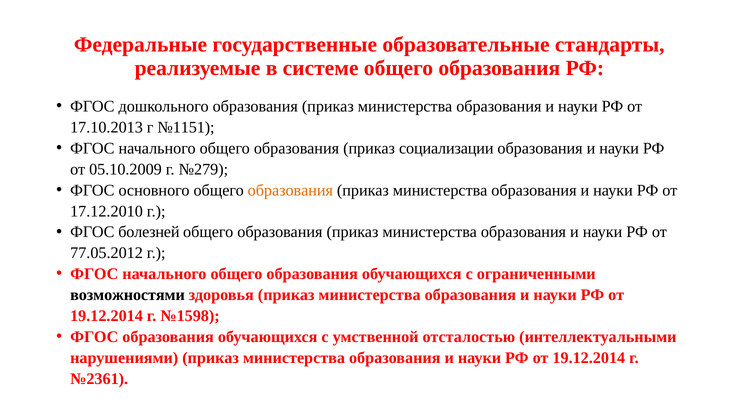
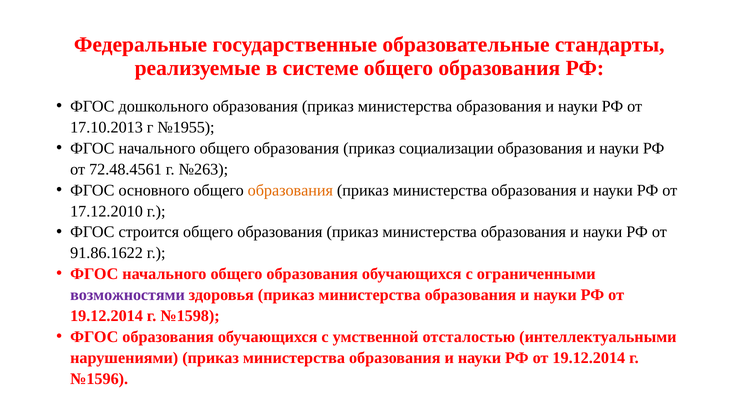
№1151: №1151 -> №1955 (186, 127)
05.10.2009: 05.10.2009 -> 72.48.4561 (125, 169)
№279: №279 -> №263 (203, 169)
болезней: болезней -> строится (149, 232)
77.05.2012: 77.05.2012 -> 91.86.1622 (107, 253)
возможностями colour: black -> purple (128, 295)
№2361: №2361 -> №1596 (99, 379)
